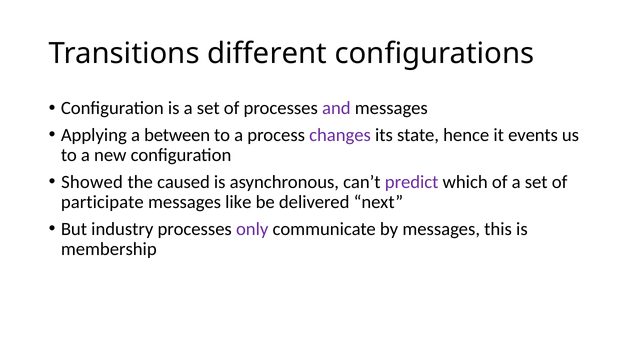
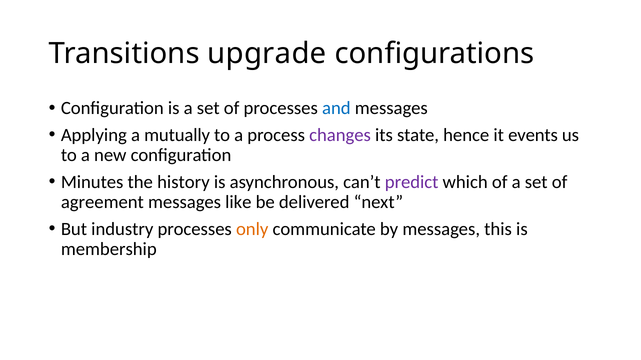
different: different -> upgrade (267, 54)
and colour: purple -> blue (336, 108)
between: between -> mutually (177, 135)
Showed: Showed -> Minutes (92, 182)
caused: caused -> history (183, 182)
participate: participate -> agreement (102, 203)
only colour: purple -> orange (252, 229)
